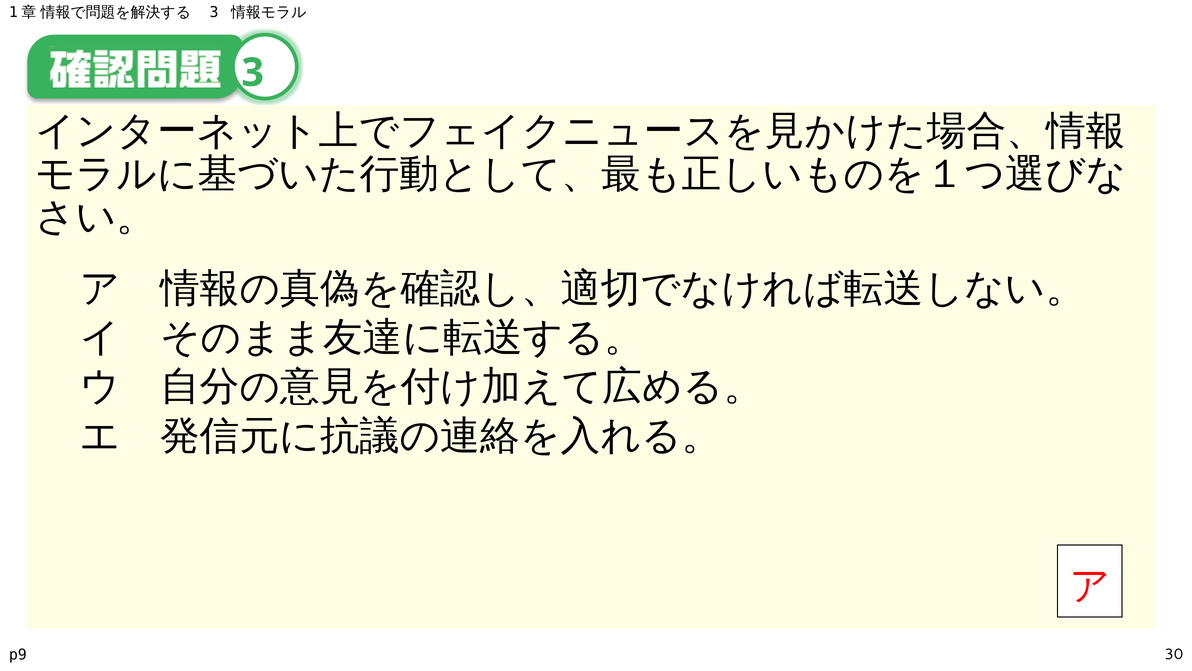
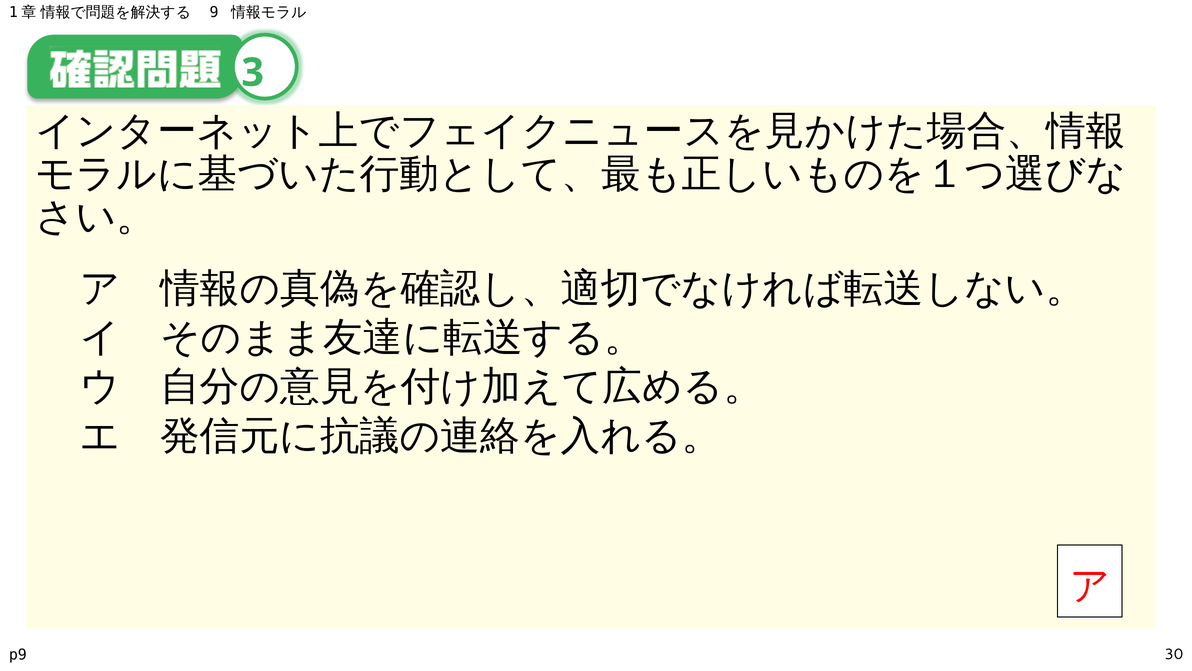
3: 3 -> 9 (214, 12)
